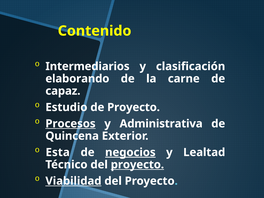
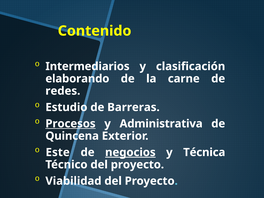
capaz: capaz -> redes (63, 91)
de Proyecto: Proyecto -> Barreras (133, 107)
Esta: Esta -> Este (58, 152)
Lealtad: Lealtad -> Técnica (204, 152)
proyecto underline: present -> none (137, 165)
Viabilidad underline: present -> none (73, 181)
